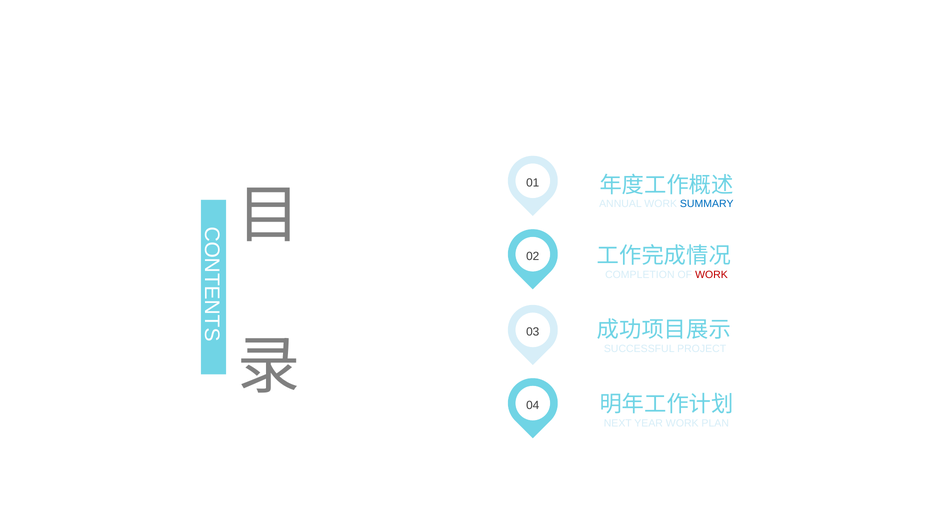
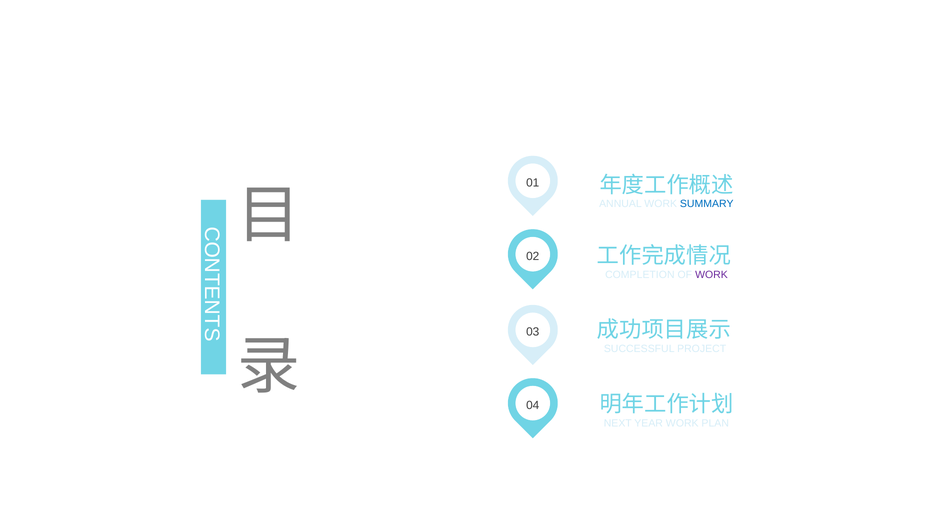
WORK colour: red -> purple (711, 275)
